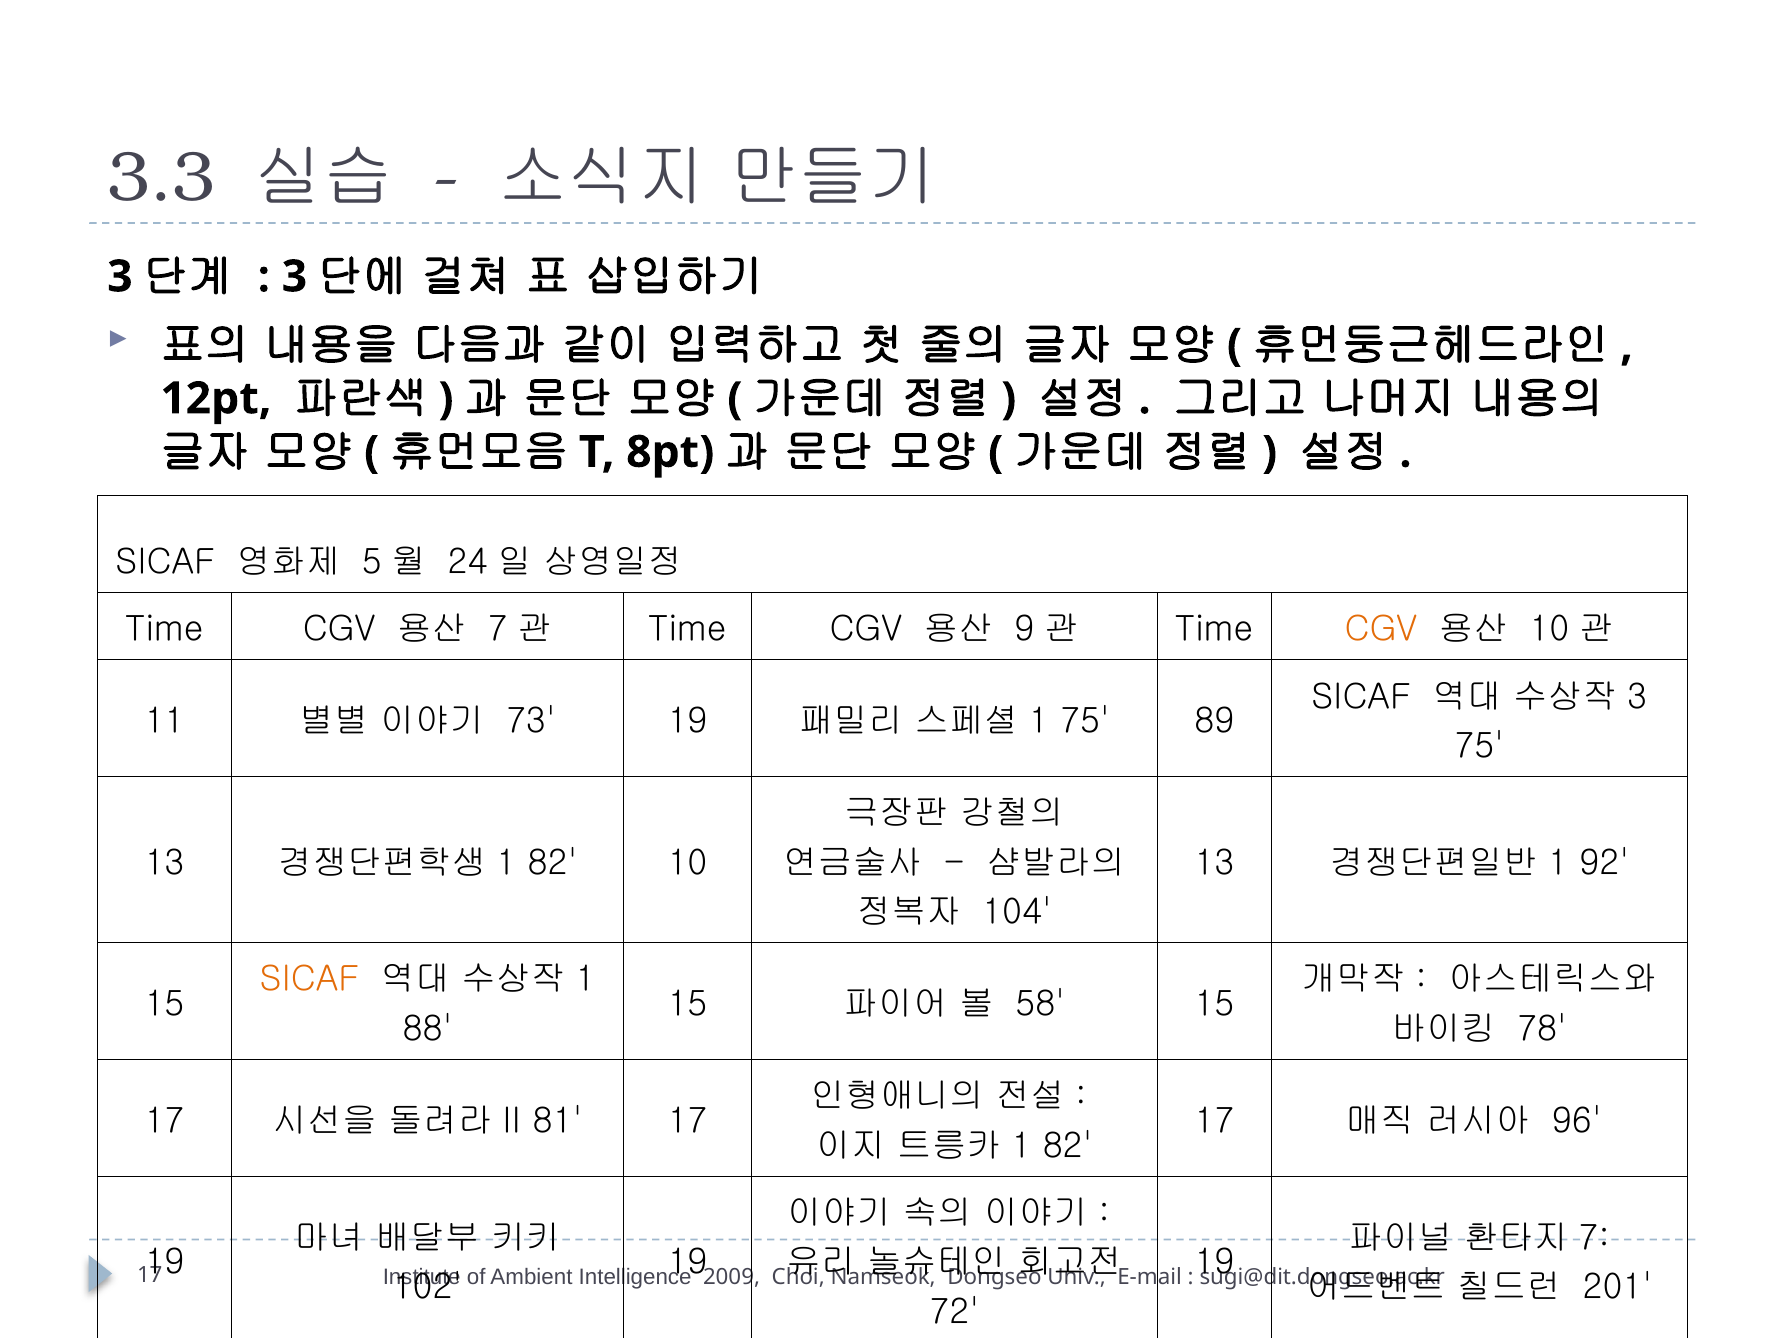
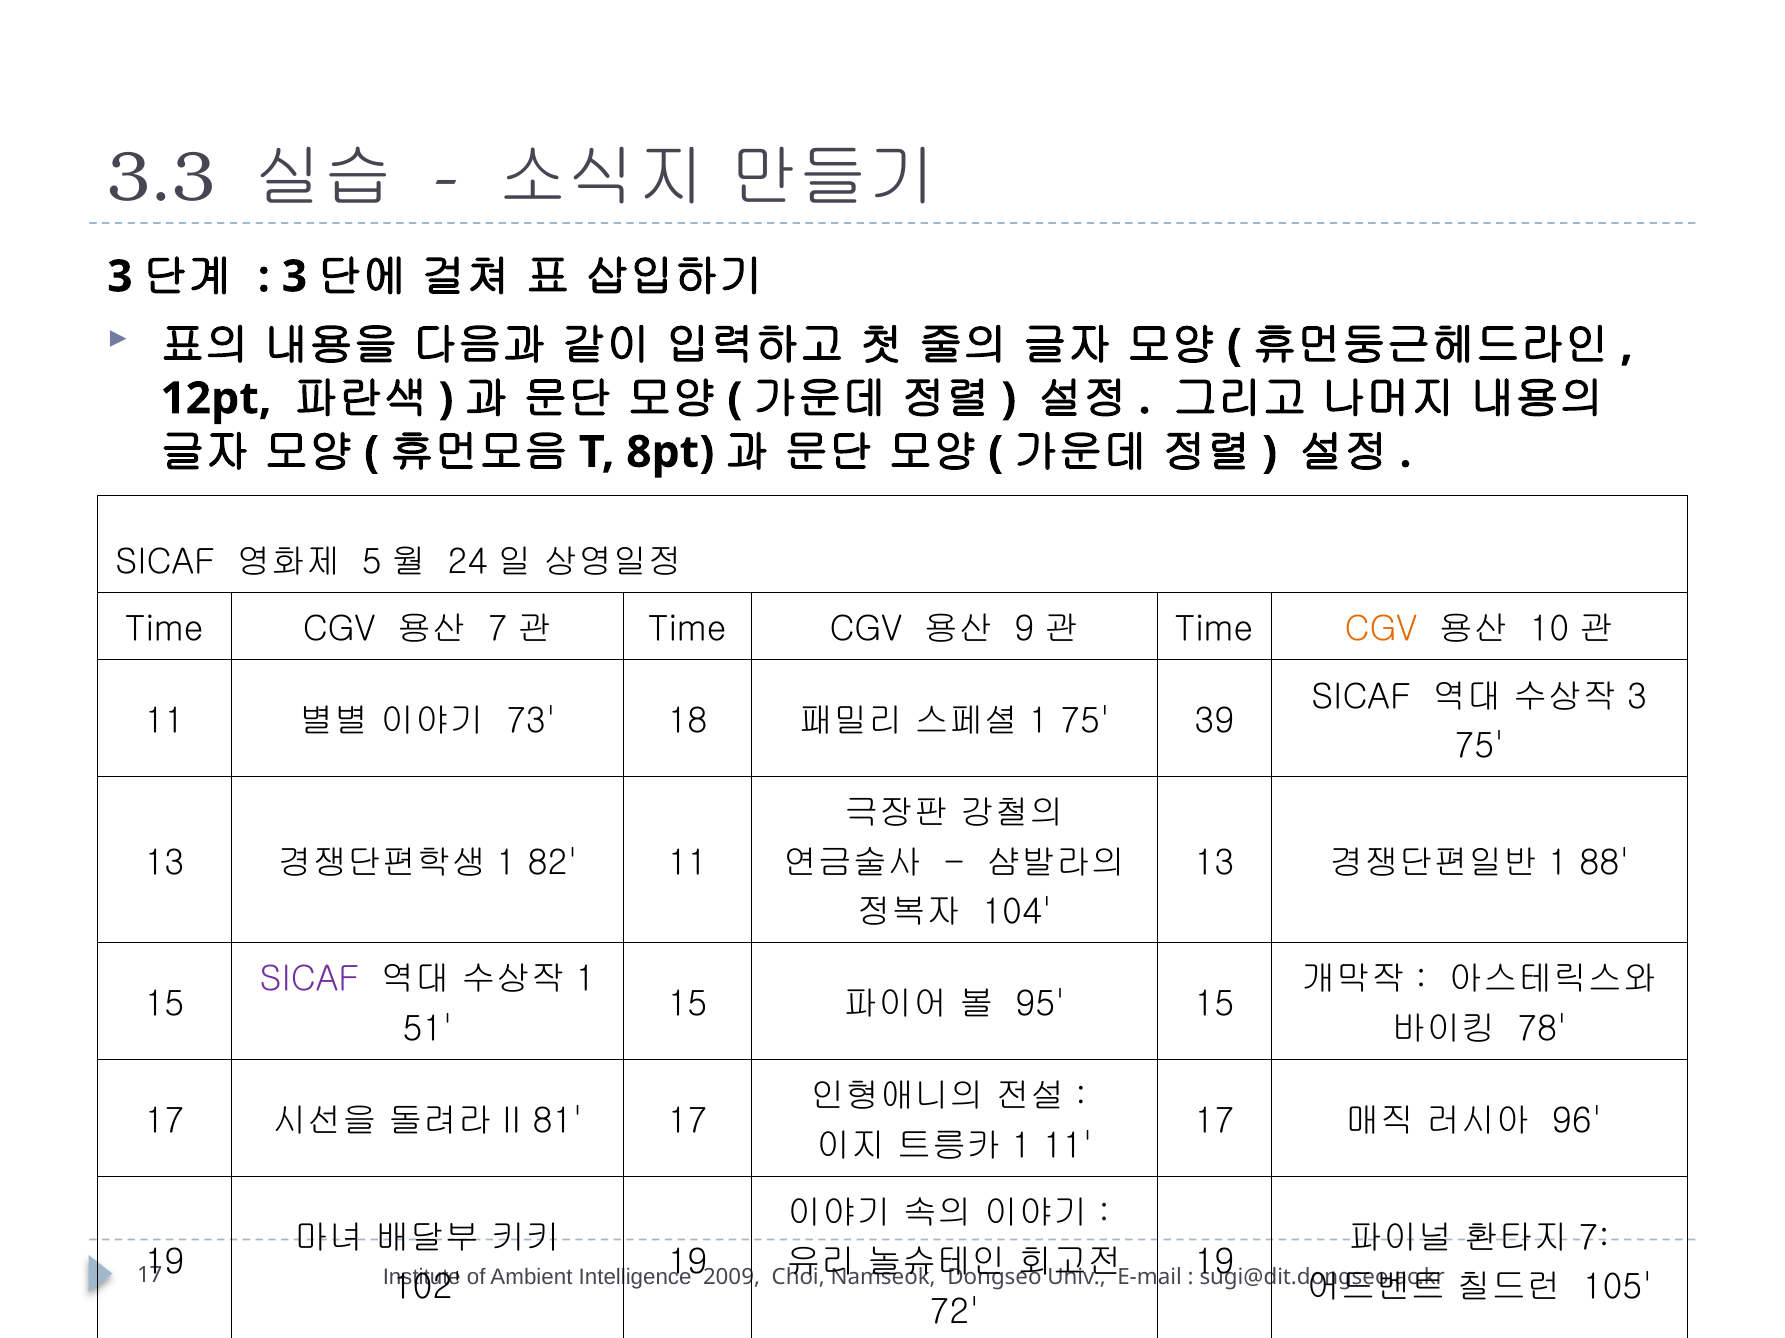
73 19: 19 -> 18 (687, 722)
89: 89 -> 39 (1214, 722)
82 10: 10 -> 11 (687, 863)
92: 92 -> 88 (1604, 863)
SICAF colour: orange -> purple (309, 980)
58: 58 -> 95 (1040, 1005)
88: 88 -> 51 (428, 1029)
82: 82 -> 11 (1068, 1146)
201: 201 -> 105 (1617, 1288)
